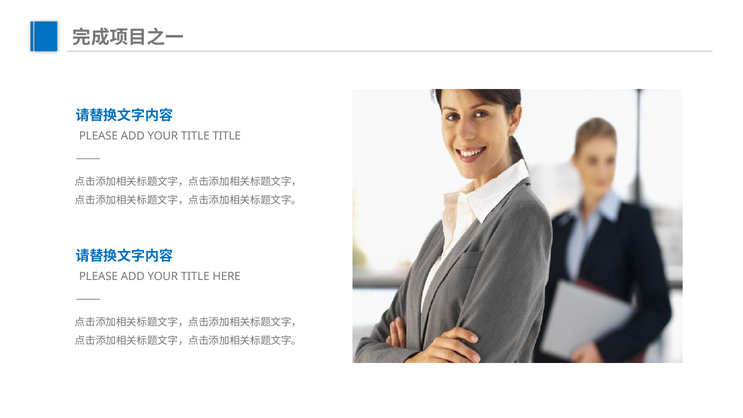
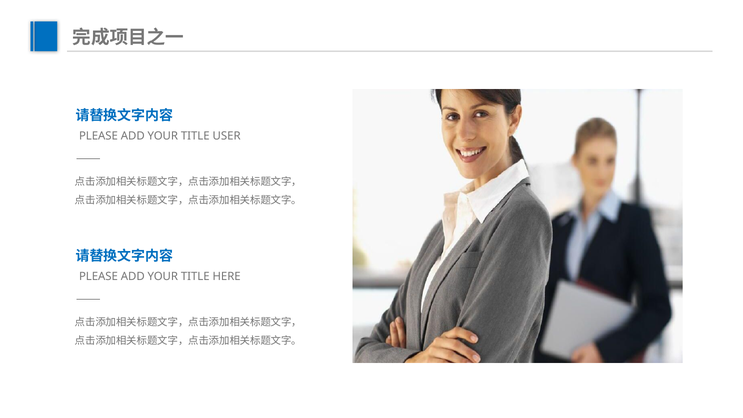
TITLE TITLE: TITLE -> USER (227, 136)
